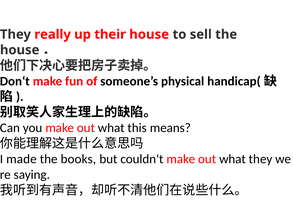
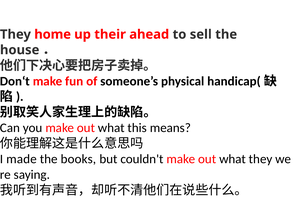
really: really -> home (53, 35)
their house: house -> ahead (149, 35)
